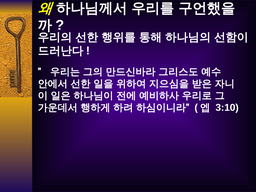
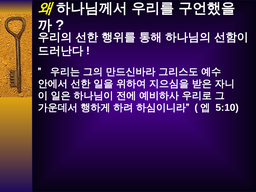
3:10: 3:10 -> 5:10 (227, 108)
